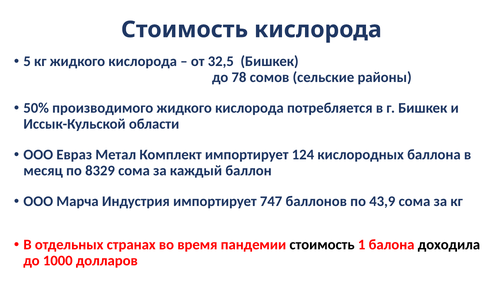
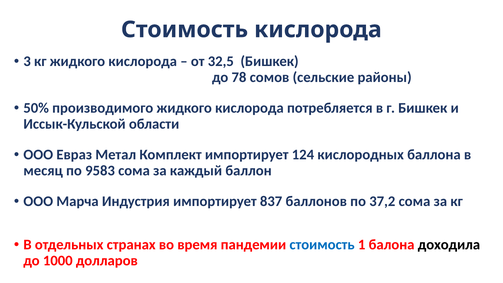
5: 5 -> 3 (27, 61)
8329: 8329 -> 9583 (100, 171)
747: 747 -> 837 (271, 201)
43,9: 43,9 -> 37,2 (382, 201)
стоимость colour: black -> blue (322, 245)
